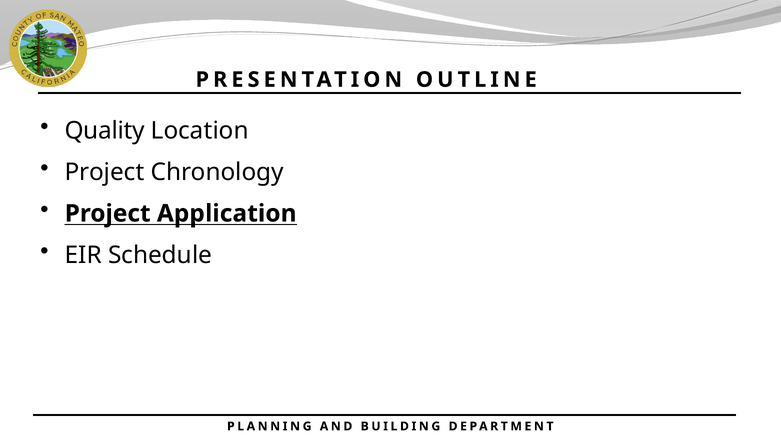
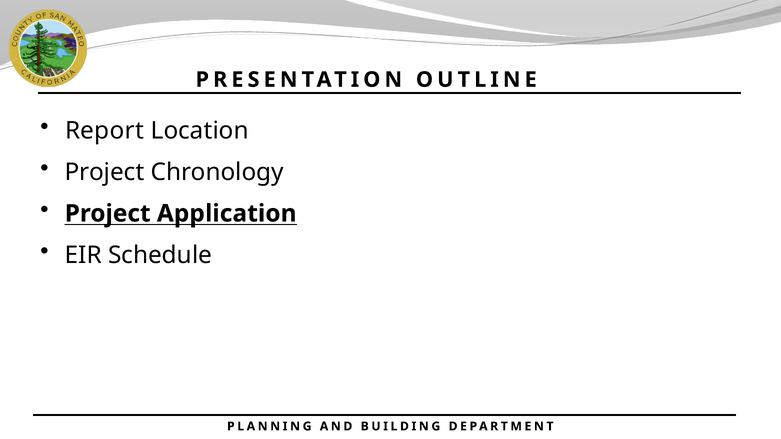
Quality: Quality -> Report (104, 131)
